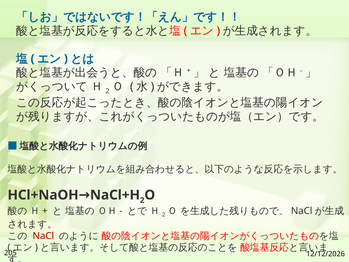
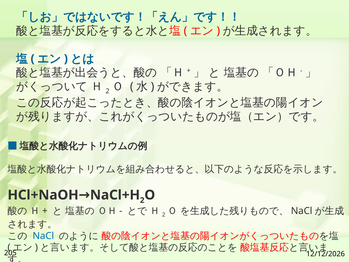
NaCl colour: red -> blue (43, 236)
